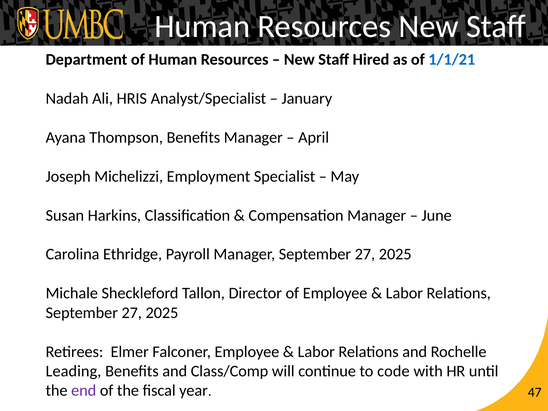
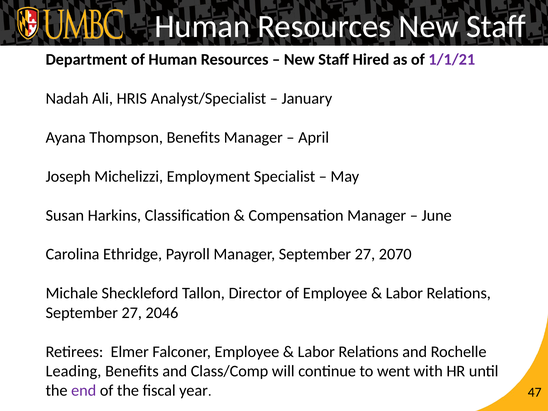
1/1/21 colour: blue -> purple (452, 60)
Manager September 27 2025: 2025 -> 2070 (395, 254)
2025: 2025 -> 2046 (162, 313)
code: code -> went (394, 371)
